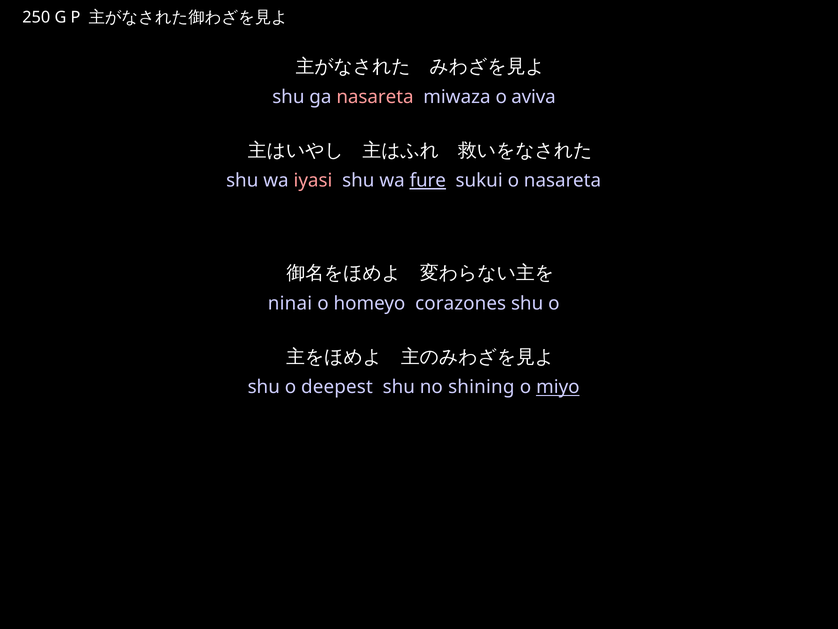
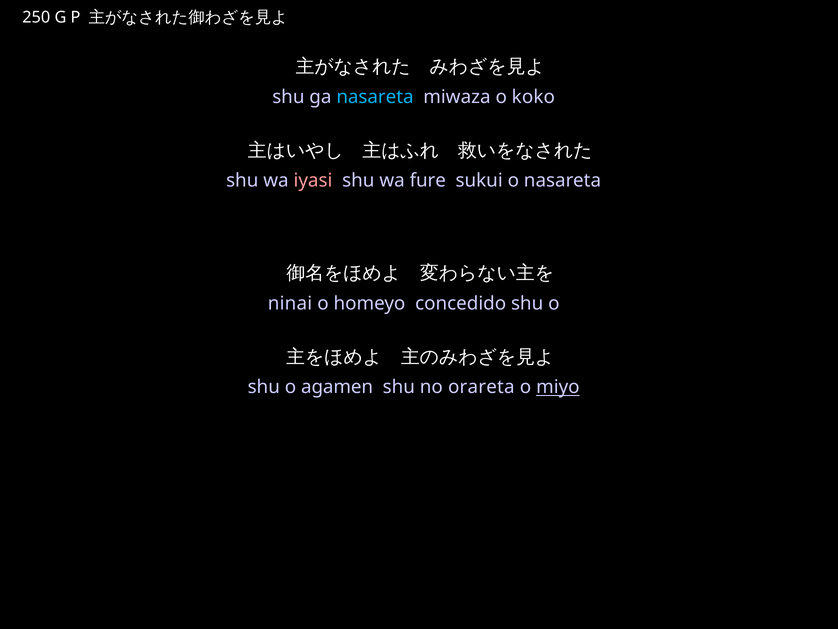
nasareta colour: pink -> light blue (375, 97)
aviva: aviva -> koko (533, 97)
fure underline: present -> none (428, 181)
corazones: corazones -> concedido (461, 303)
deepest: deepest -> agamen (337, 387)
shining: shining -> orareta (481, 387)
